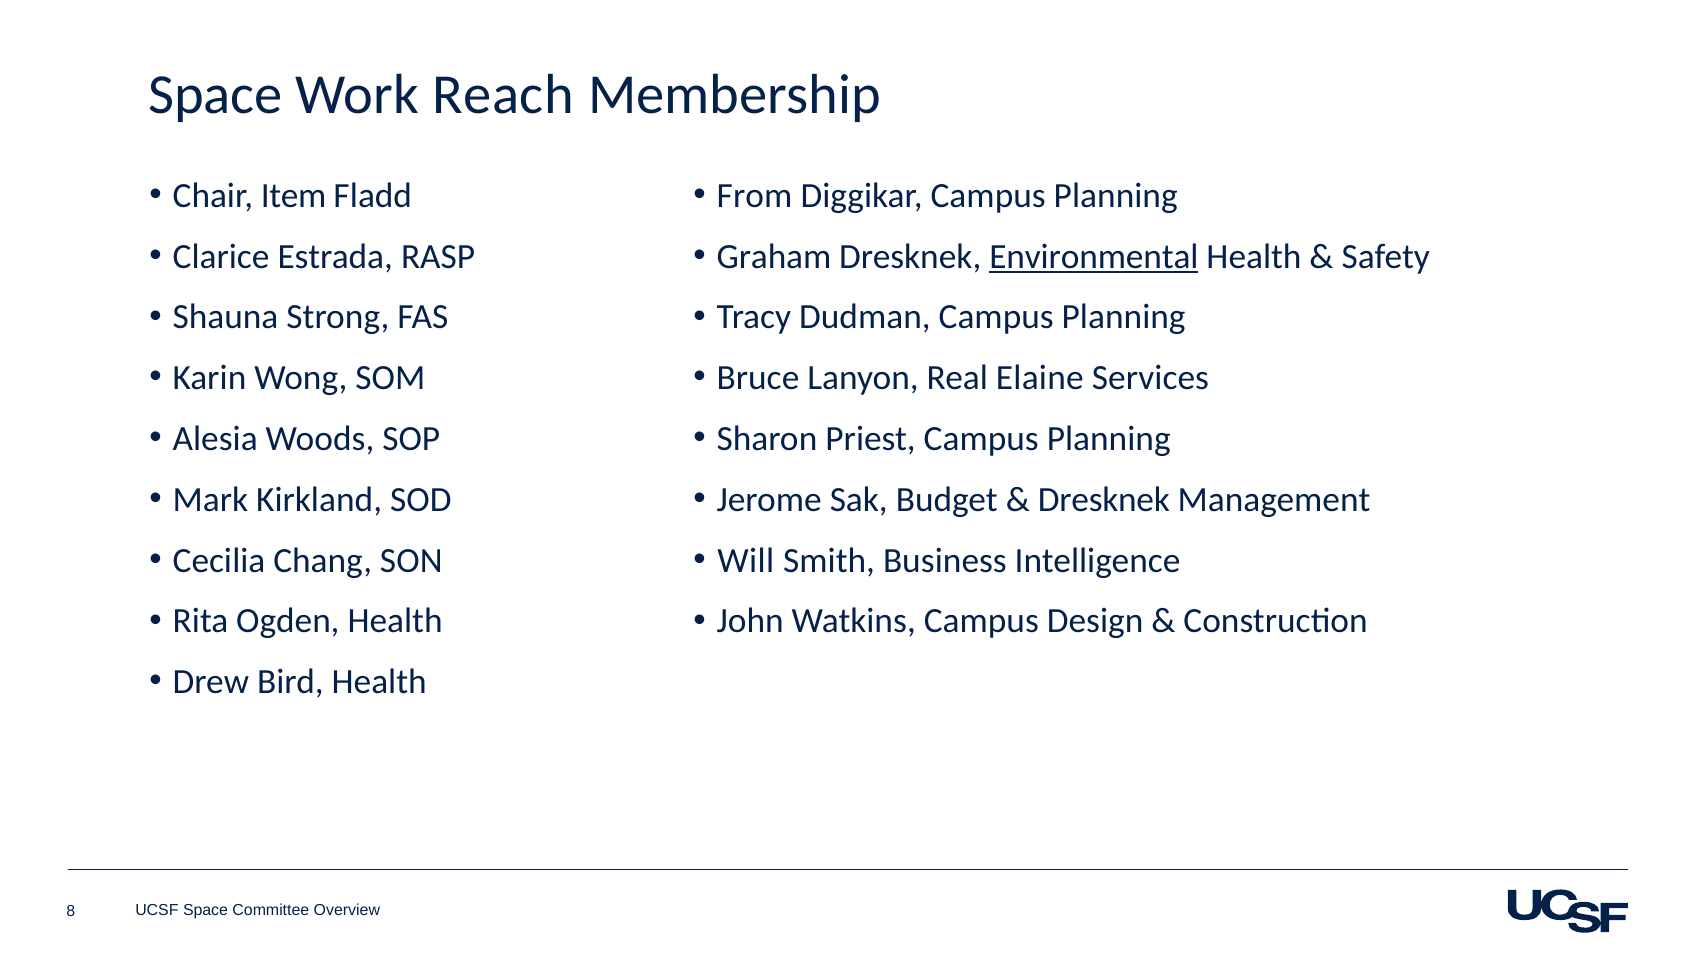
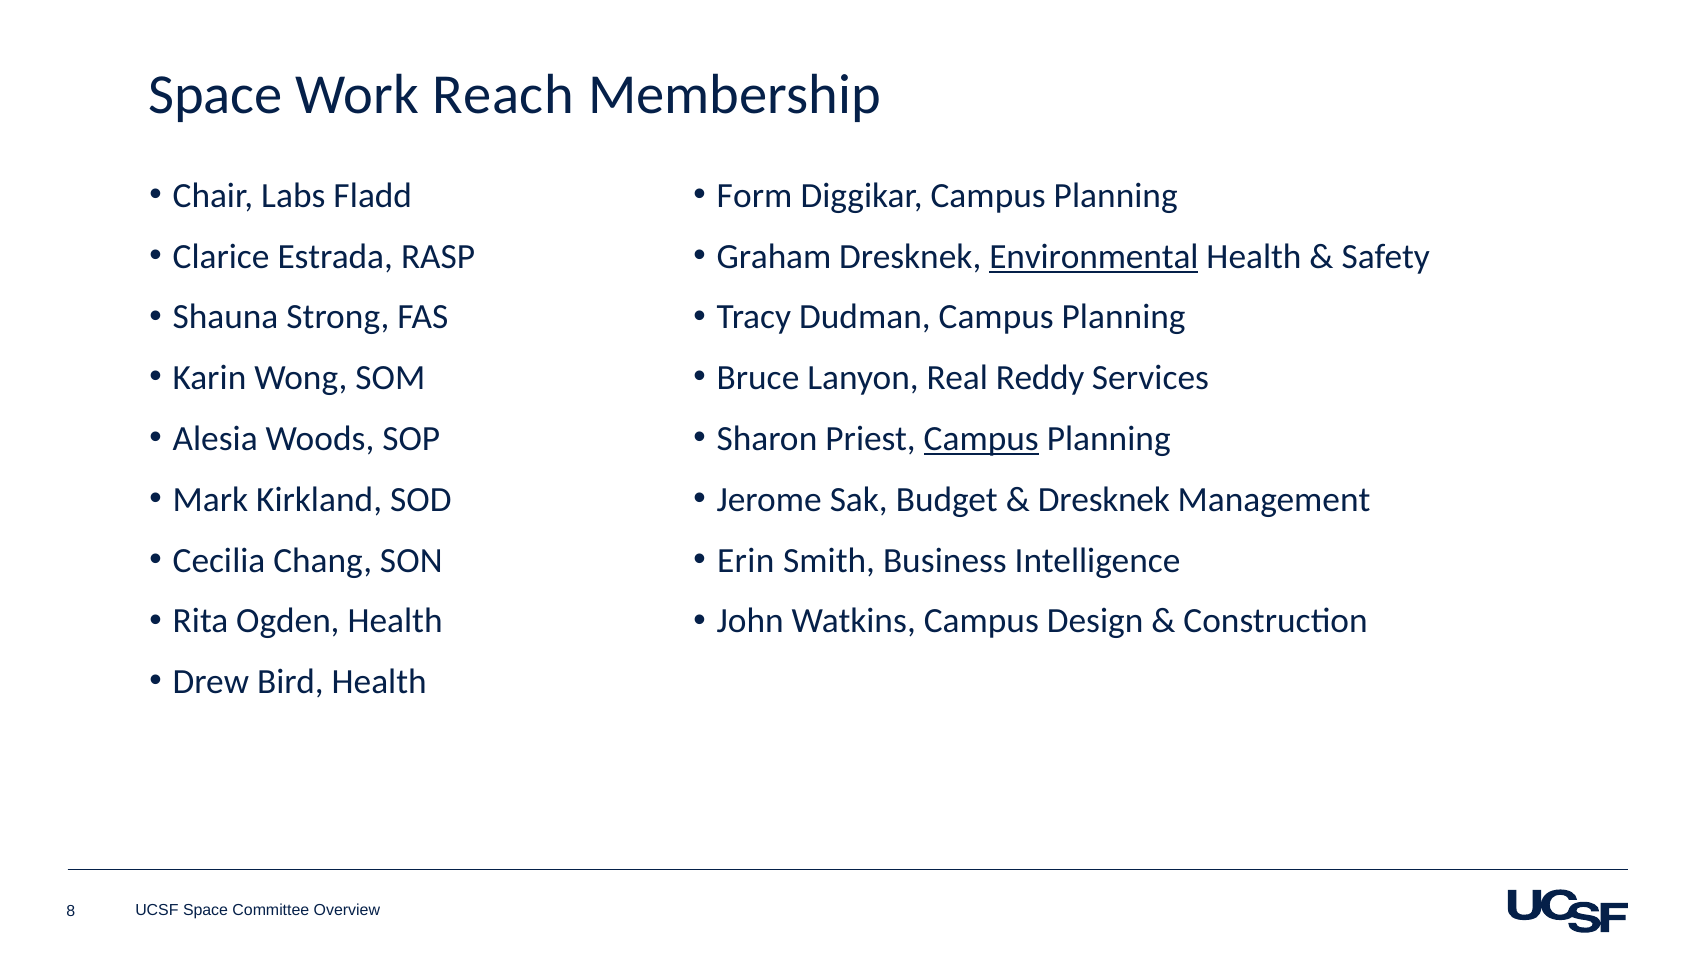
Item: Item -> Labs (293, 196)
From: From -> Form (755, 196)
Elaine: Elaine -> Reddy (1040, 378)
Campus underline: none -> present (981, 439)
Will: Will -> Erin (746, 560)
